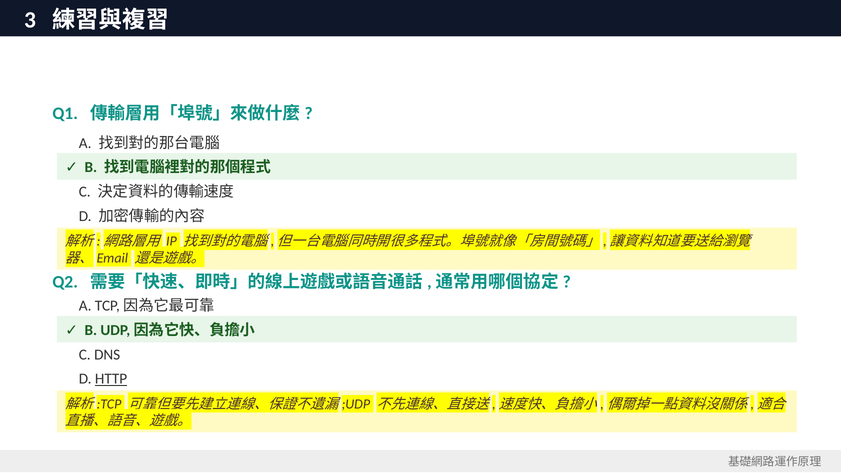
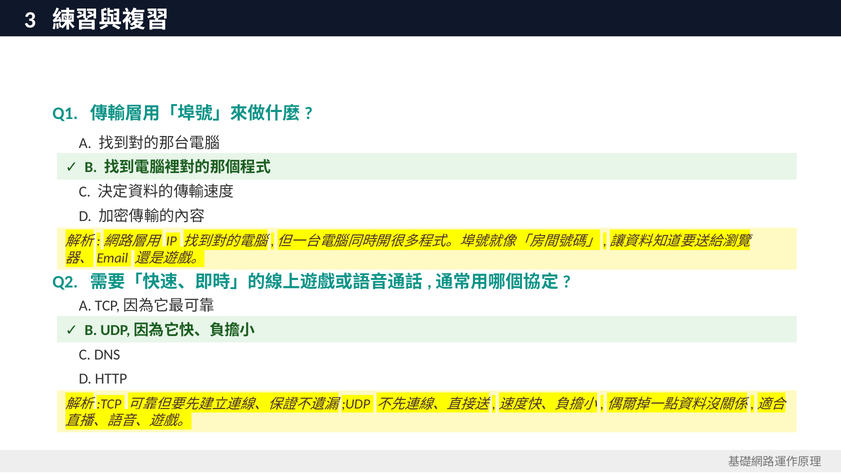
HTTP underline: present -> none (111, 379)
